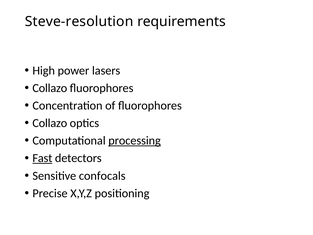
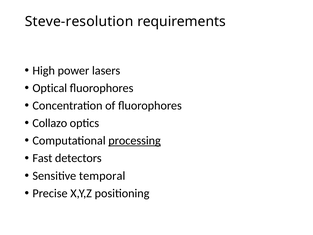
Collazo: Collazo -> Optical (50, 88)
Fast underline: present -> none (42, 158)
confocals: confocals -> temporal (102, 176)
